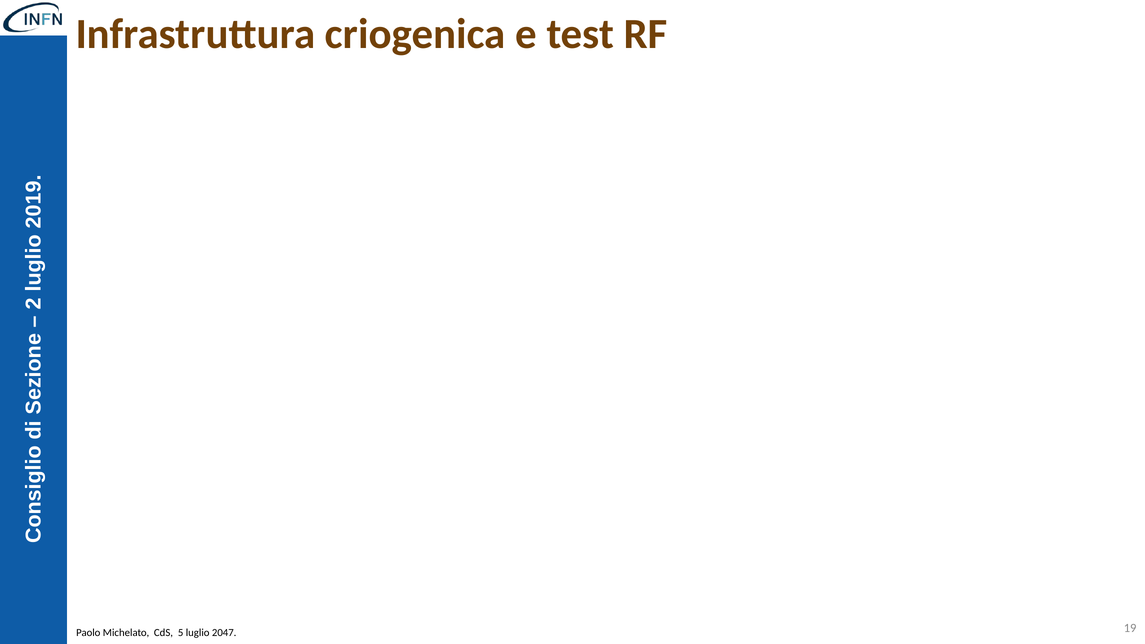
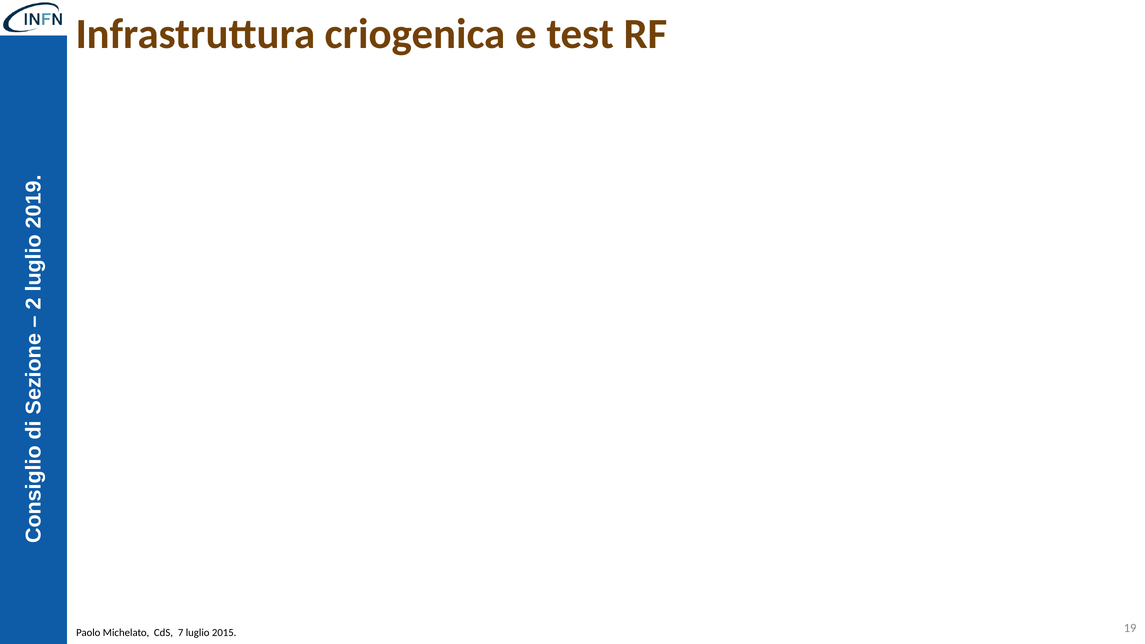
5: 5 -> 7 (181, 633)
2047: 2047 -> 2015 (224, 633)
